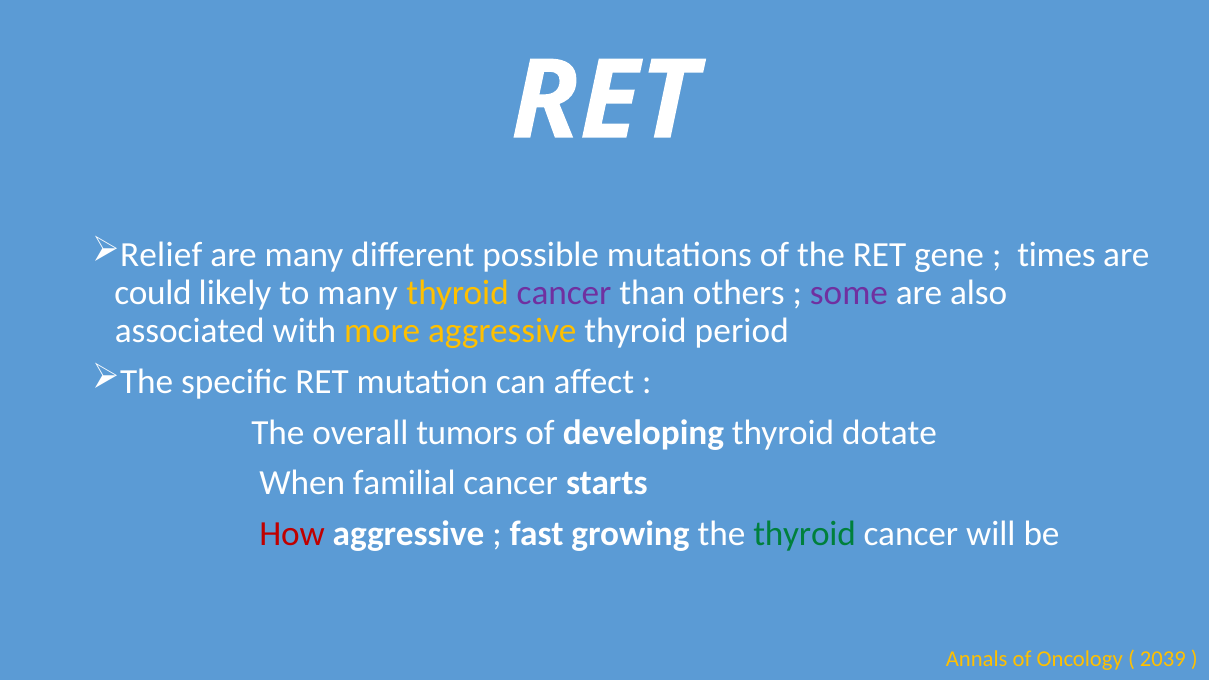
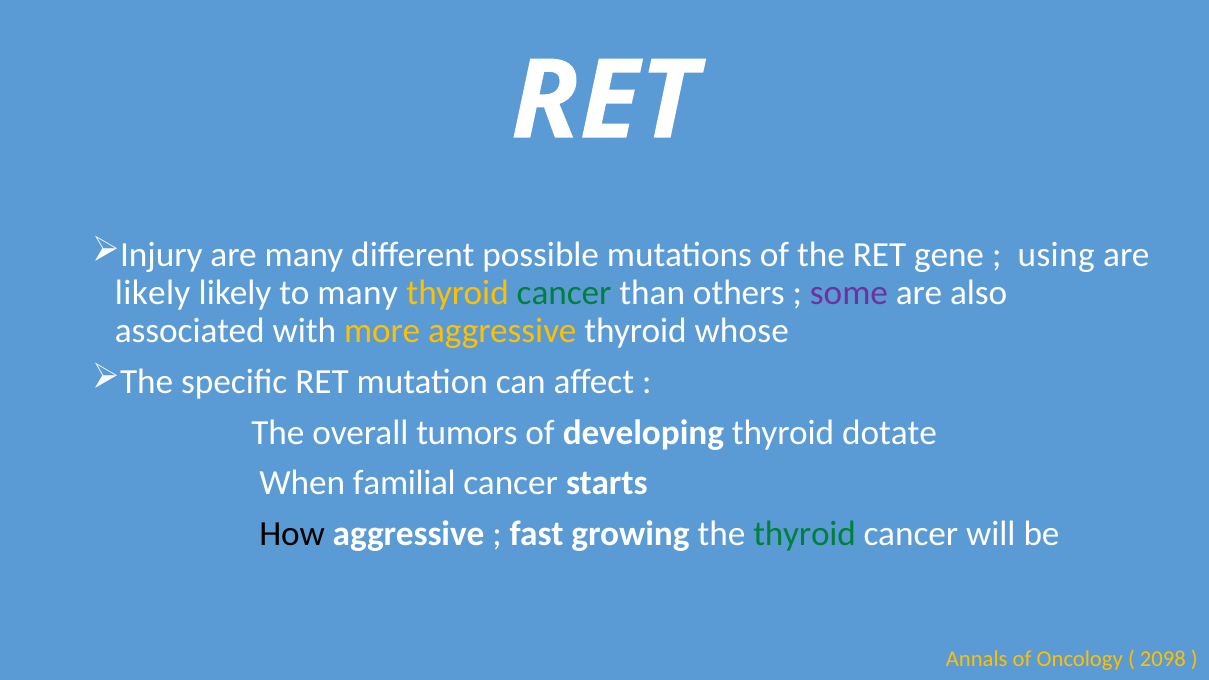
Relief: Relief -> Injury (161, 255)
times: times -> using (1056, 255)
could: could -> likely (153, 293)
cancer colour: purple -> green (564, 293)
period: period -> whose (742, 331)
How colour: red -> black (292, 534)
2039: 2039 -> 2098 (1163, 660)
